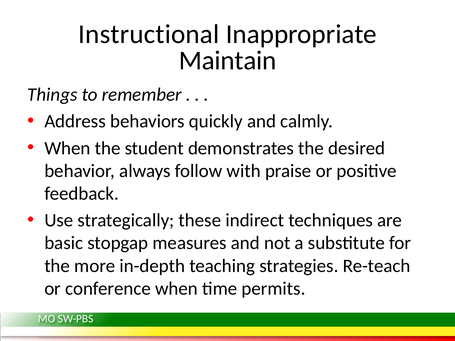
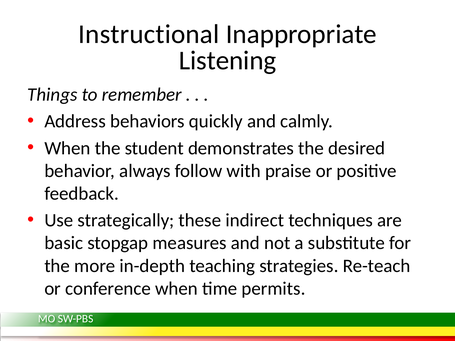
Maintain: Maintain -> Listening (228, 60)
